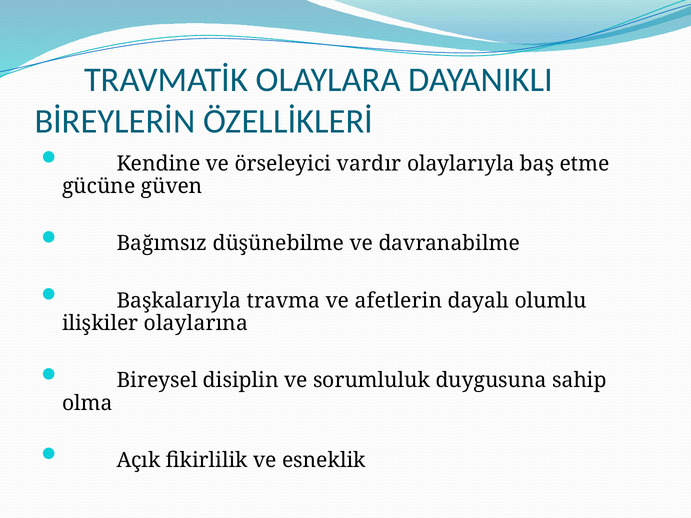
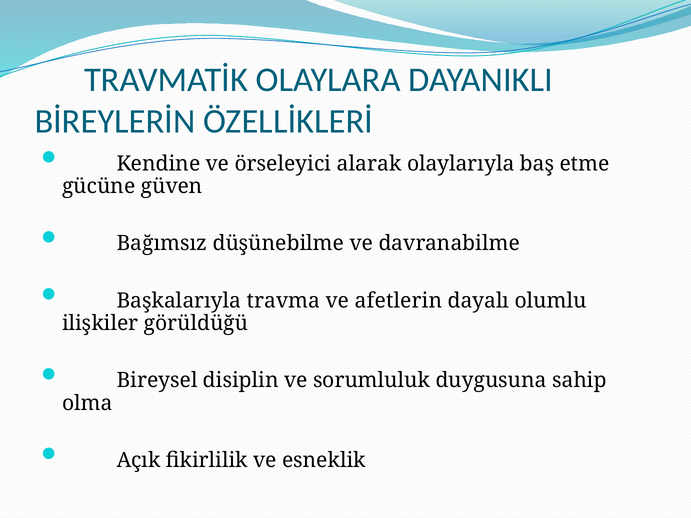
vardır: vardır -> alarak (369, 164)
olaylarına: olaylarına -> görüldüğü (196, 323)
